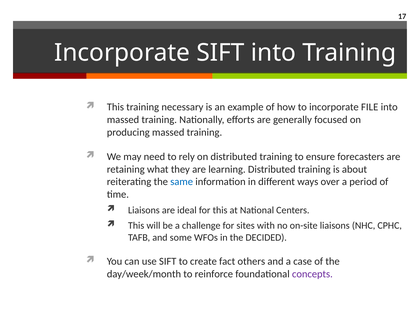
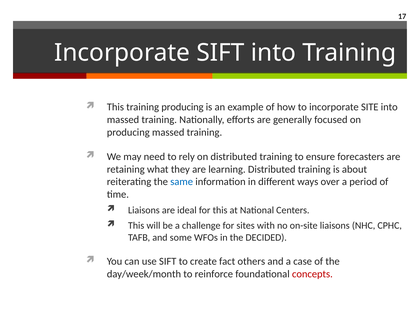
training necessary: necessary -> producing (182, 107)
FILE: FILE -> SITE (370, 107)
concepts colour: purple -> red (312, 274)
